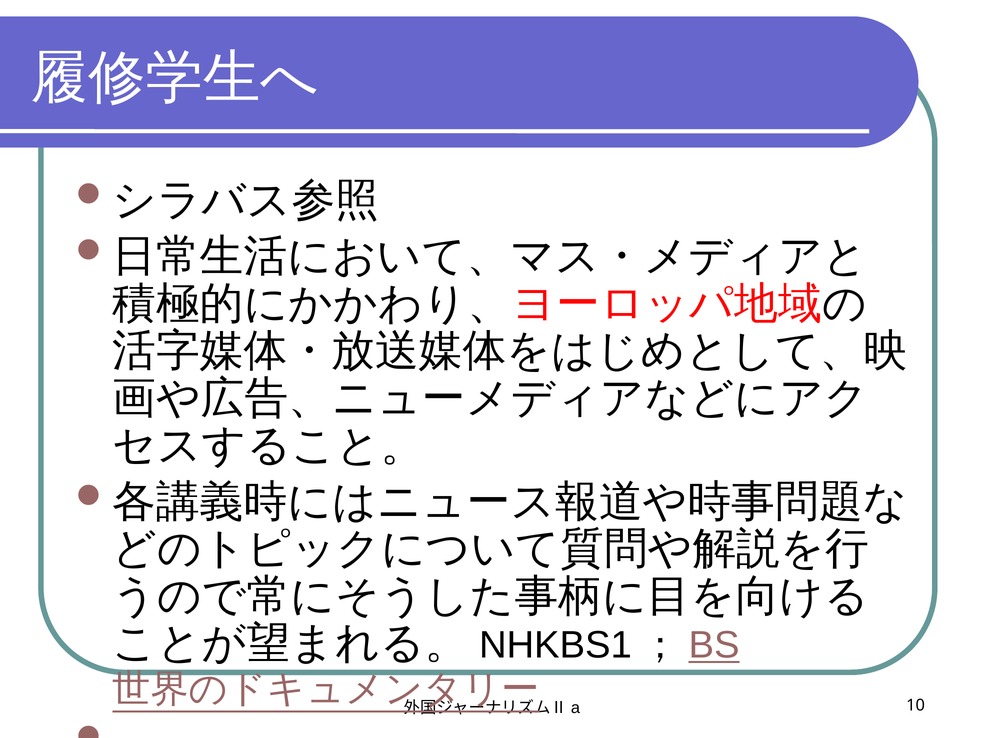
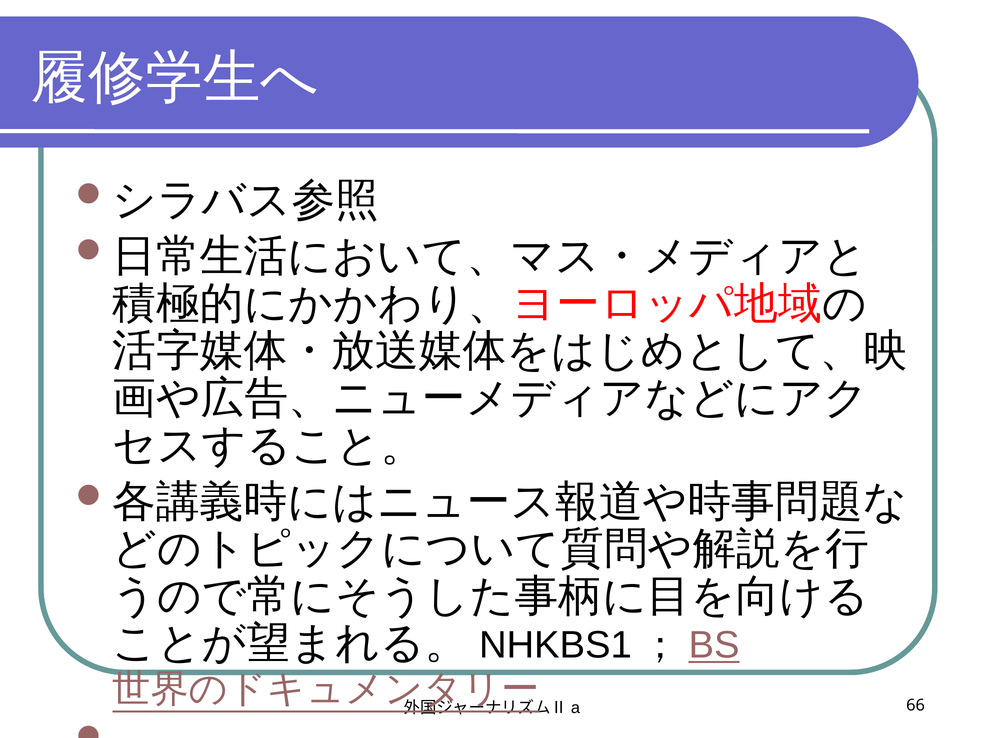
10: 10 -> 66 (916, 705)
